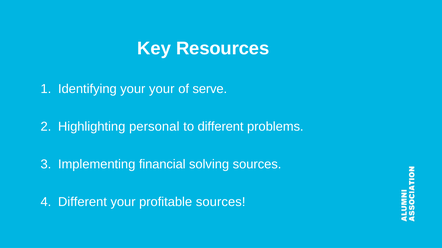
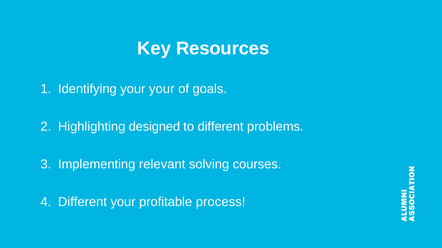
serve: serve -> goals (210, 89)
personal: personal -> designed (154, 127)
financial: financial -> relevant (162, 165)
solving sources: sources -> courses (257, 165)
profitable sources: sources -> process (221, 202)
